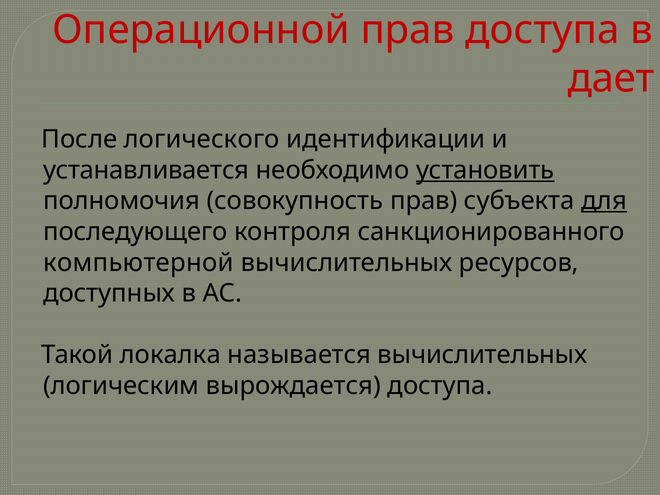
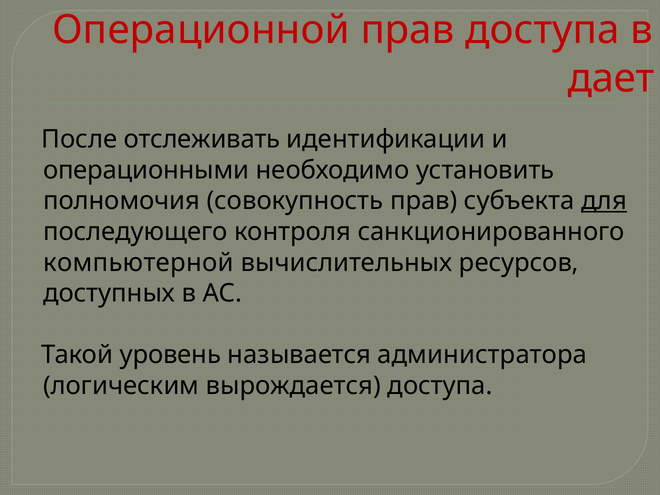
логического: логического -> отслеживать (202, 139)
устанавливается: устанавливается -> операционными (146, 170)
установить underline: present -> none (485, 170)
локалка: локалка -> уровень (170, 355)
называется вычислительных: вычислительных -> администратора (482, 355)
